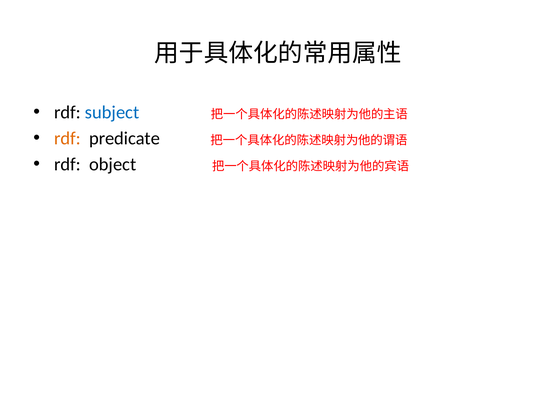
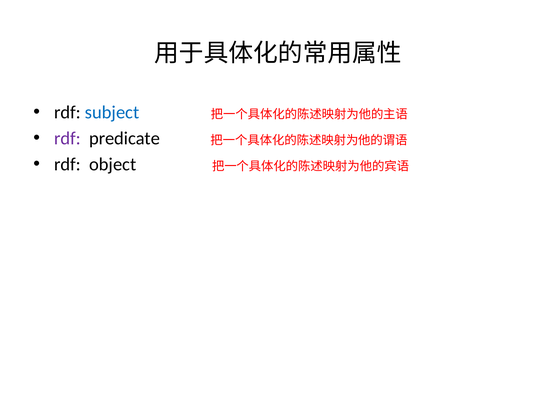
rdf colour: orange -> purple (68, 138)
